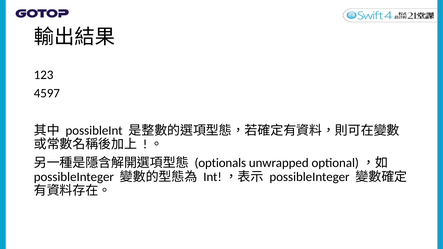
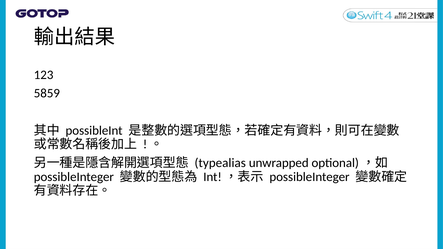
4597: 4597 -> 5859 (47, 93)
optionals: optionals -> typealias (220, 163)
